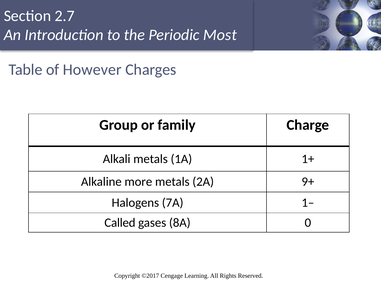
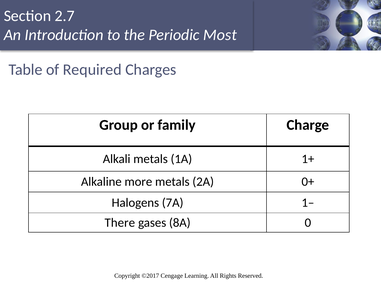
However: However -> Required (92, 70)
9+: 9+ -> 0+ (308, 182)
Called: Called -> There (120, 222)
